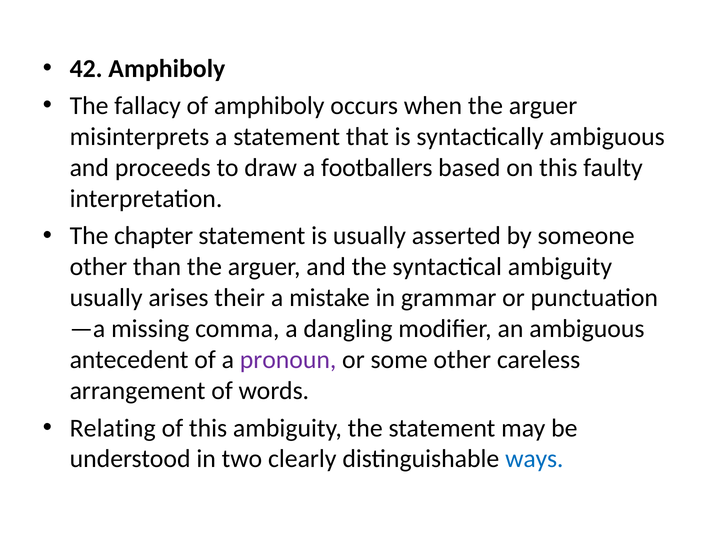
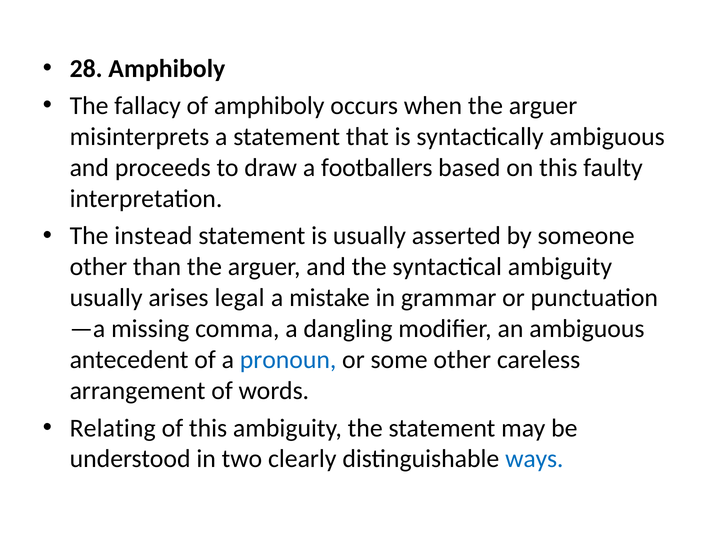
42: 42 -> 28 (86, 68)
chapter: chapter -> instead (153, 236)
their: their -> legal (240, 298)
pronoun colour: purple -> blue (288, 359)
